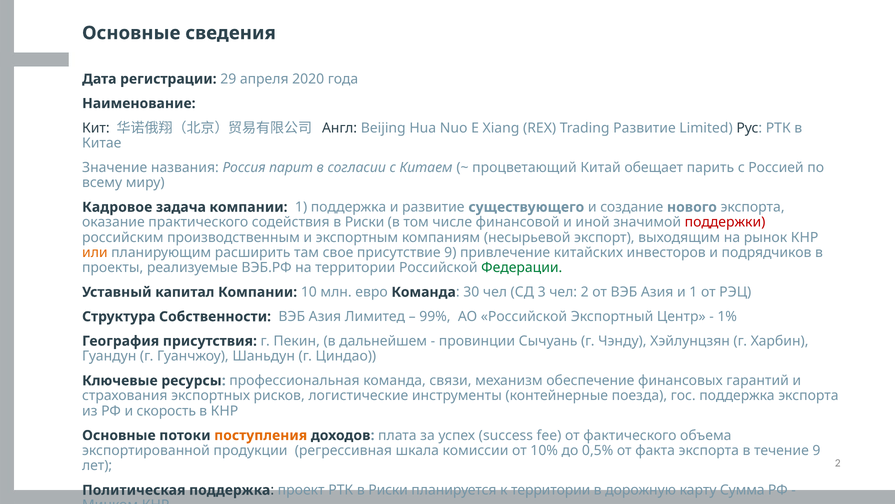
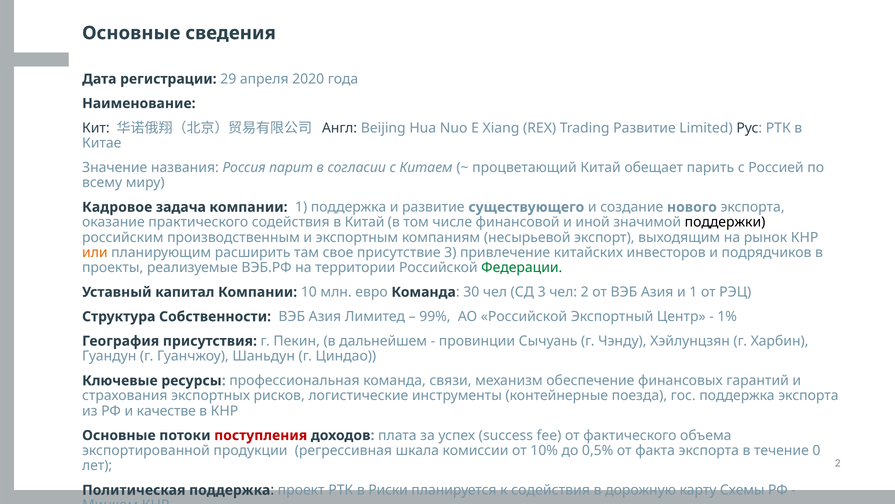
содействия в Риски: Риски -> Китай (365, 222)
поддержки colour: red -> black (725, 222)
присутствие 9: 9 -> 3 (450, 252)
скорость: скорость -> качестве (166, 411)
поступления colour: orange -> red (261, 435)
течение 9: 9 -> 0 (816, 450)
к территории: территории -> содействия (551, 490)
Сумма: Сумма -> Схемы (742, 490)
